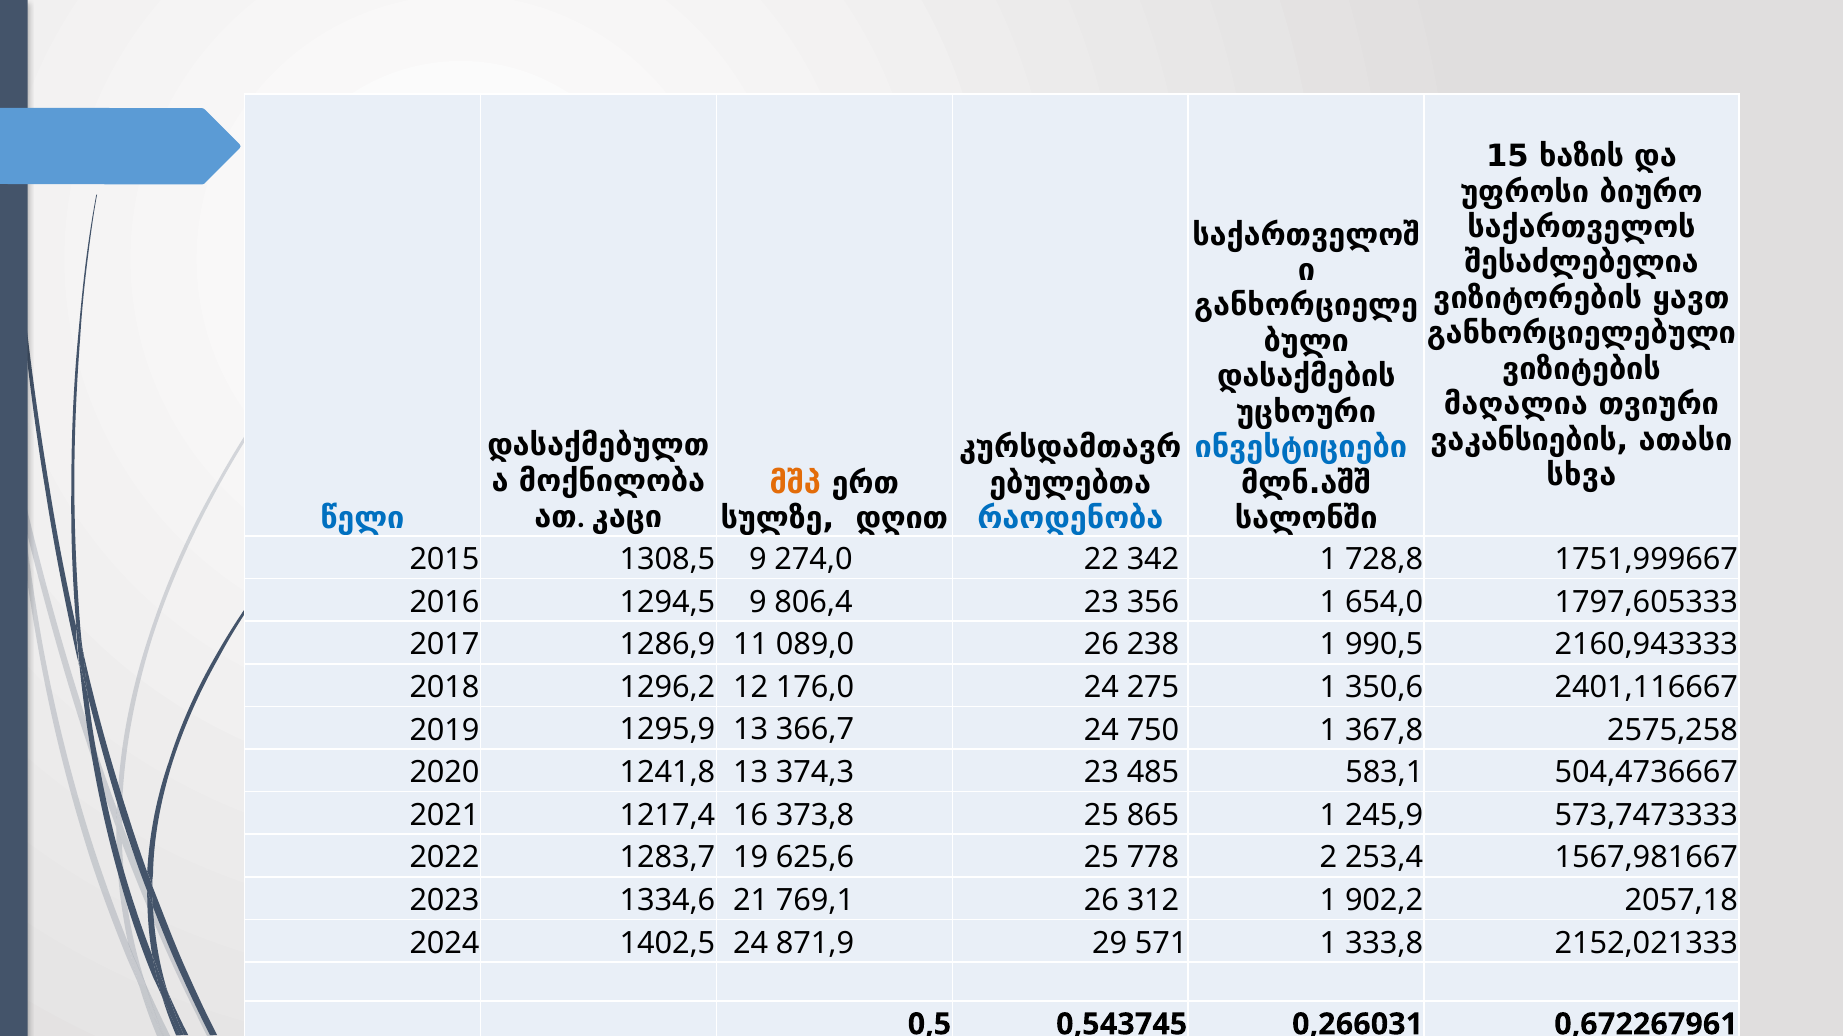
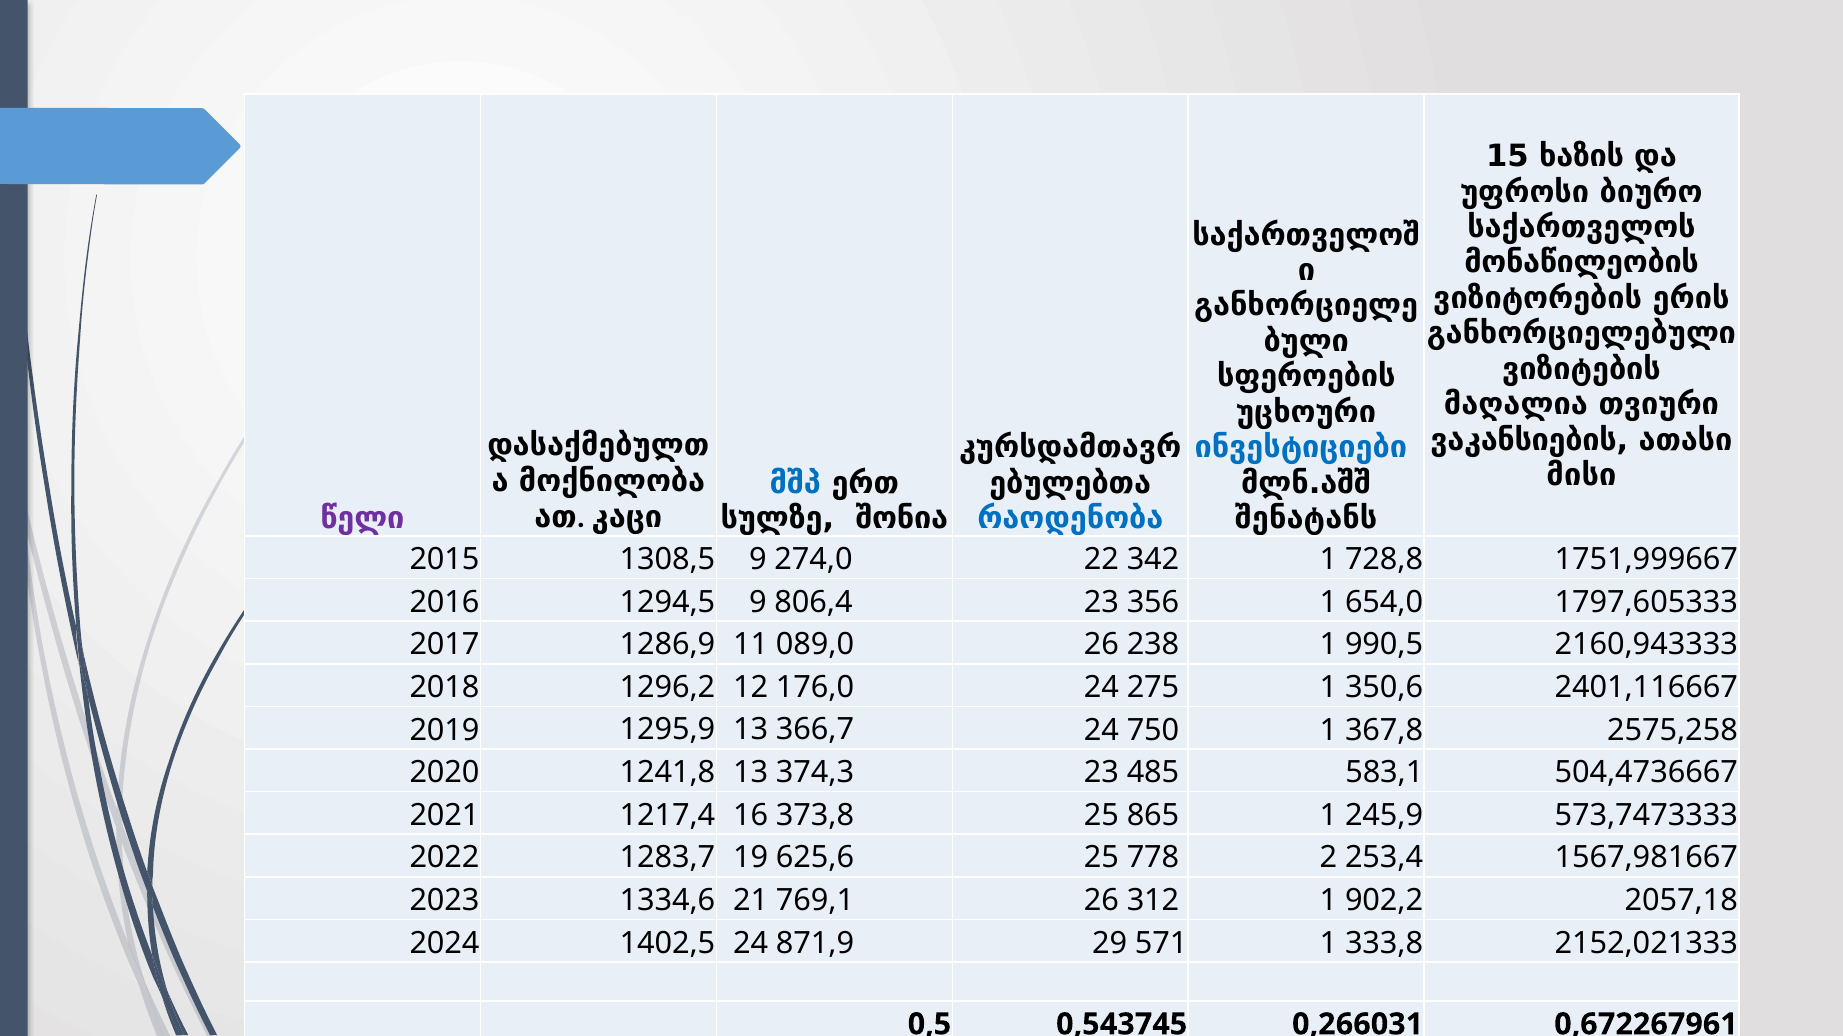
შესაძლებელია: შესაძლებელია -> მონაწილეობის (1582, 263)
ყავთ: ყავთ -> ერის (1691, 298)
დასაქმების: დასაქმების -> სფეროების (1306, 377)
სხვა: სხვა -> მისი (1581, 476)
მშპ colour: orange -> blue (795, 483)
წელი colour: blue -> purple (362, 519)
დღით: დღით -> შონია (902, 519)
სალონში: სალონში -> შენატანს (1306, 519)
